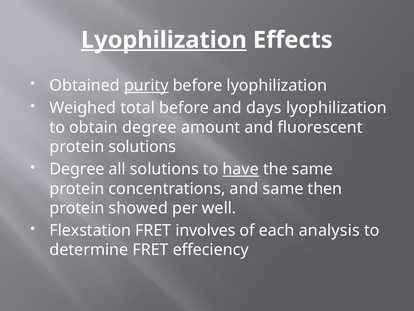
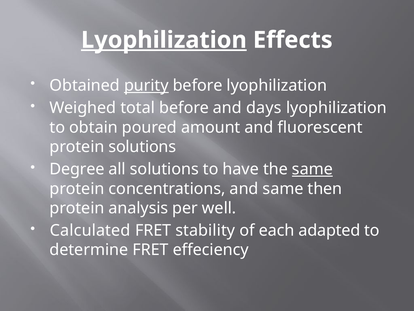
obtain degree: degree -> poured (149, 127)
have underline: present -> none (241, 169)
same underline: none -> present (312, 169)
showed: showed -> analysis (138, 208)
Flexstation: Flexstation -> Calculated (90, 230)
involves: involves -> stability (205, 230)
analysis: analysis -> adapted (329, 230)
